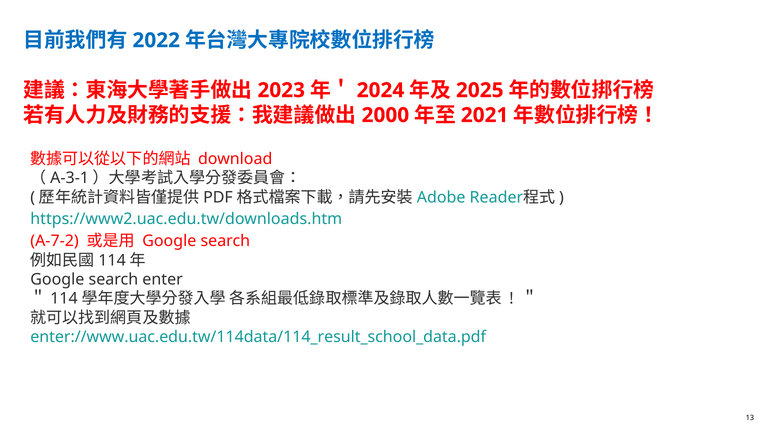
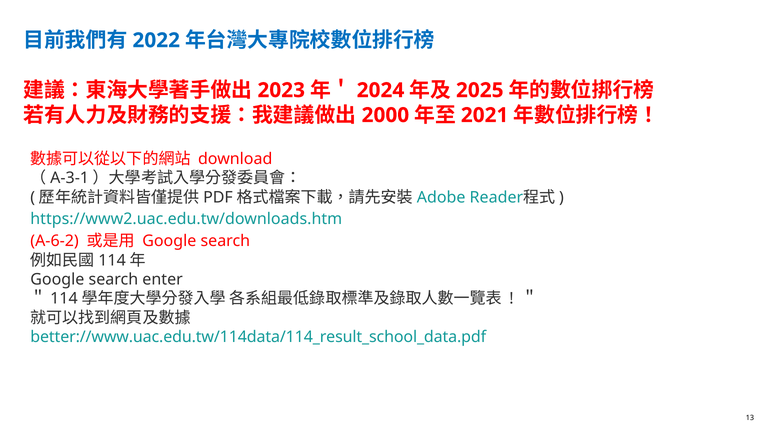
A-7-2: A-7-2 -> A-6-2 (55, 241)
enter://www.uac.edu.tw/114data/114_result_school_data.pdf: enter://www.uac.edu.tw/114data/114_result_school_data.pdf -> better://www.uac.edu.tw/114data/114_result_school_data.pdf (258, 337)
